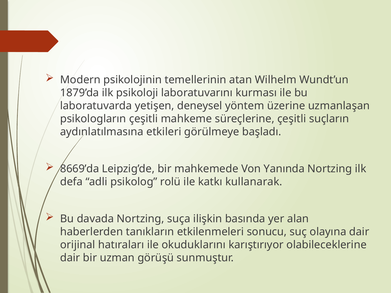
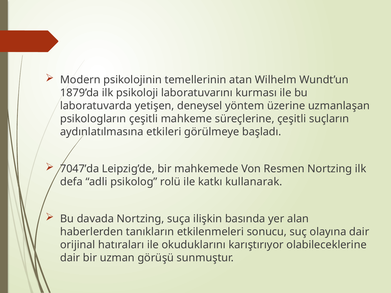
8669’da: 8669’da -> 7047’da (80, 169)
Yanında: Yanında -> Resmen (284, 169)
